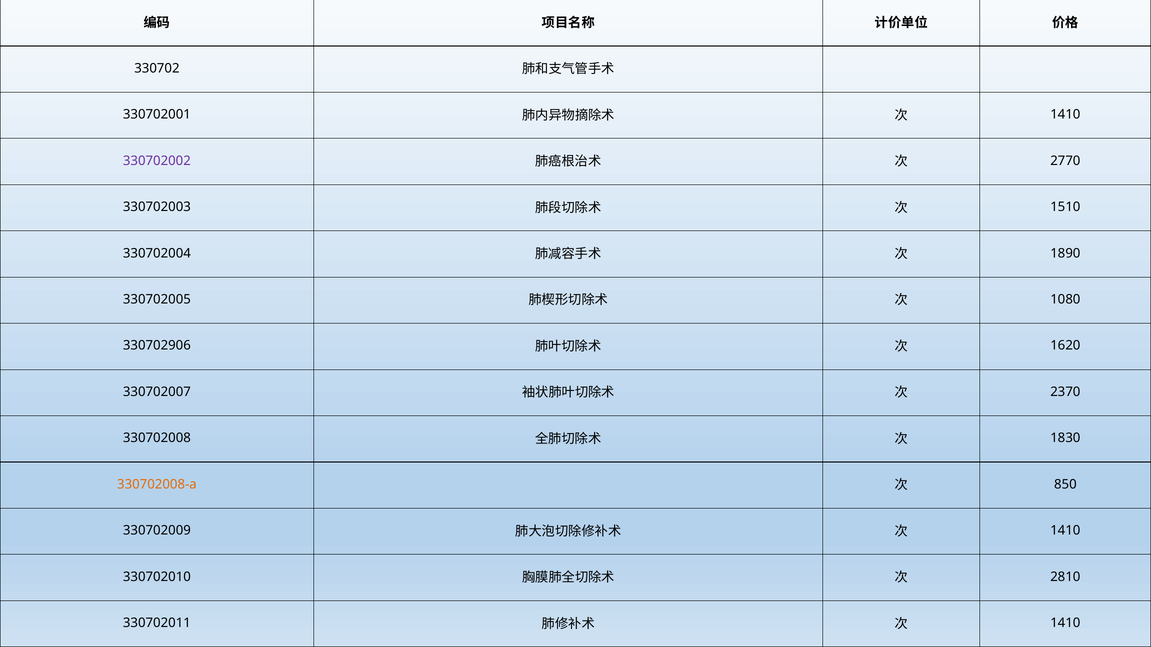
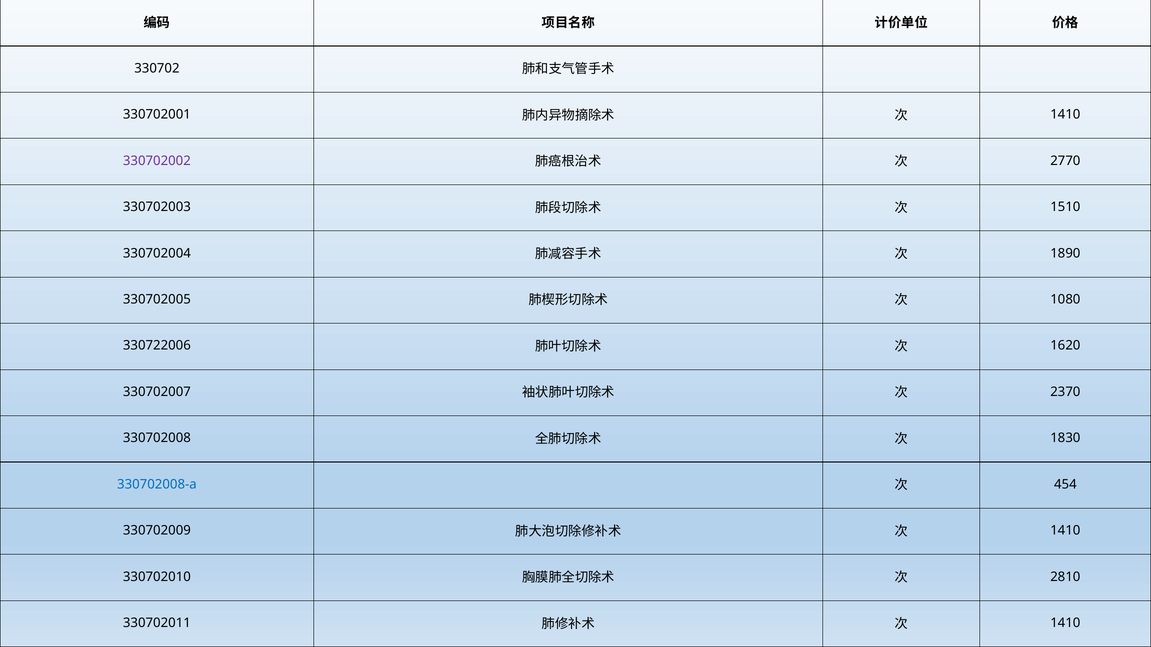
330702906: 330702906 -> 330722006 (157, 346)
330702008-a colour: orange -> blue (157, 485)
850: 850 -> 454 (1065, 485)
